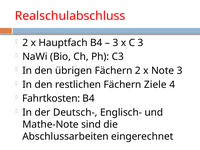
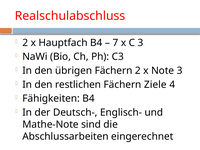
3: 3 -> 7 (115, 43)
Fahrtkosten: Fahrtkosten -> Fähigkeiten (51, 98)
